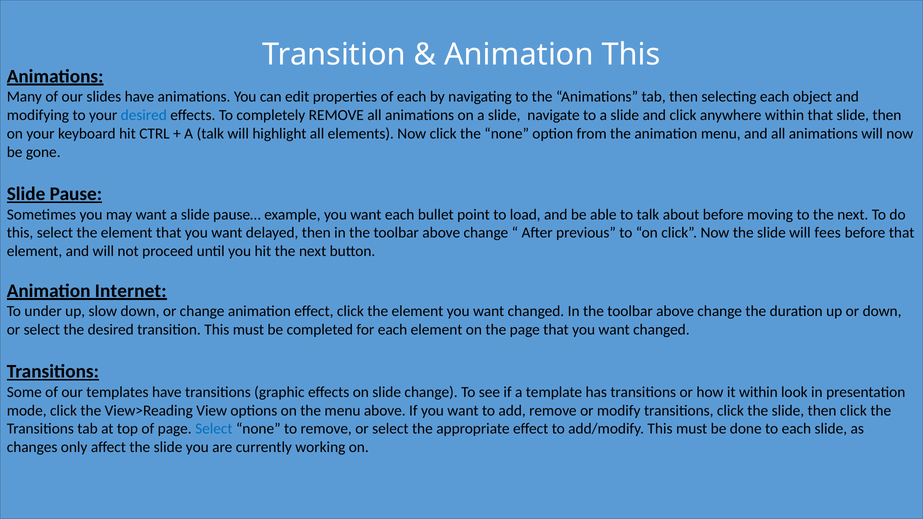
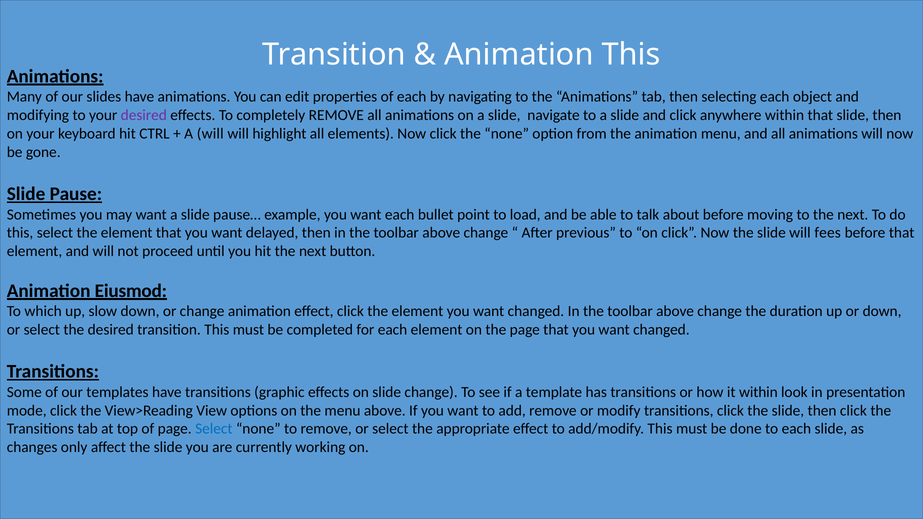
desired colour: blue -> purple (144, 115)
A talk: talk -> will (210, 134)
Internet: Internet -> Eiusmod (131, 291)
under: under -> which (43, 311)
